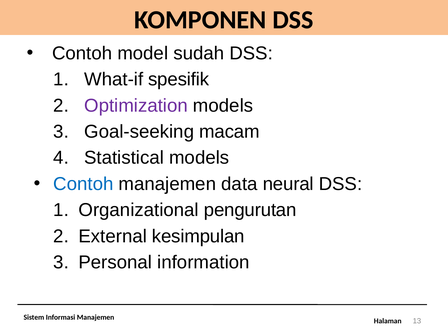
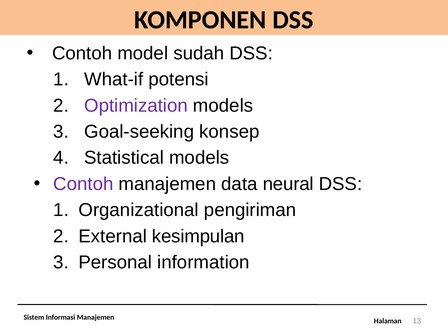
spesifik: spesifik -> potensi (178, 79)
macam: macam -> konsep (229, 132)
Contoh colour: blue -> purple (83, 184)
pengurutan: pengurutan -> pengiriman (250, 210)
